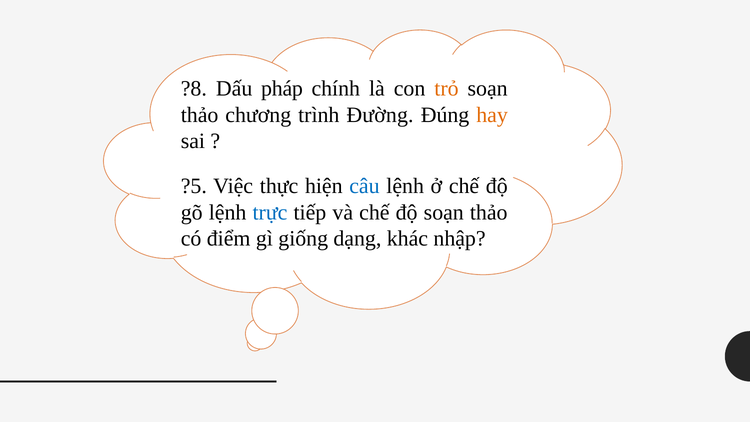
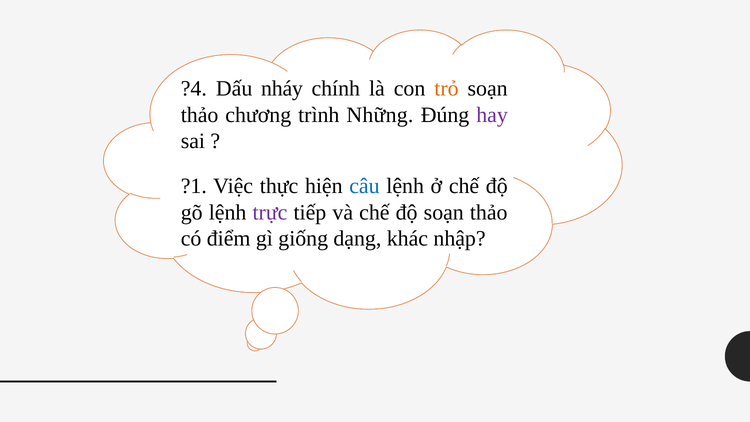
?8: ?8 -> ?4 (194, 89)
pháp: pháp -> nháy (282, 89)
Đường: Đường -> Những (380, 115)
hay colour: orange -> purple (492, 115)
?5: ?5 -> ?1 (194, 186)
trực colour: blue -> purple (270, 212)
